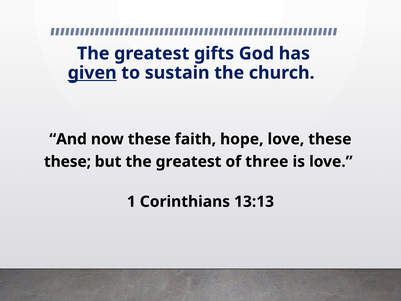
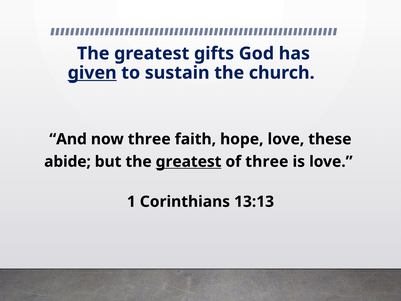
now these: these -> three (149, 139)
these: these -> abide (68, 162)
greatest underline: none -> present (189, 162)
